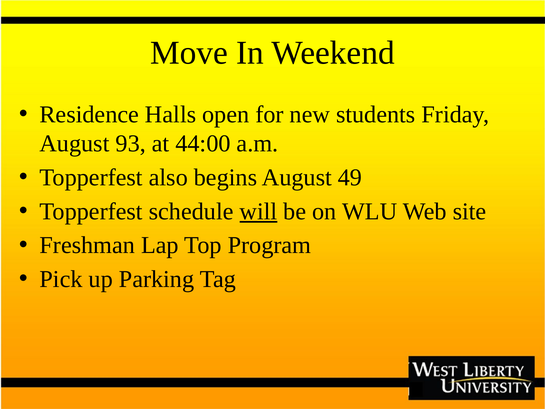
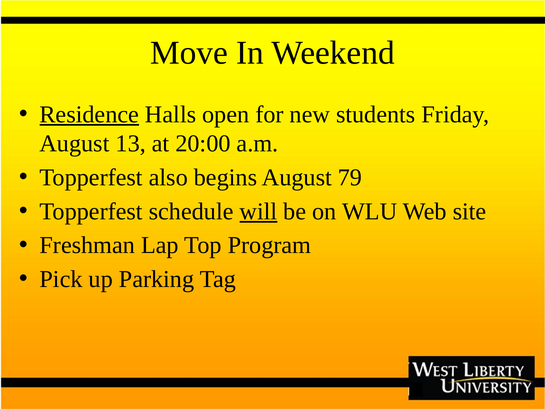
Residence underline: none -> present (89, 114)
93: 93 -> 13 (131, 143)
44:00: 44:00 -> 20:00 (203, 143)
49: 49 -> 79 (350, 177)
